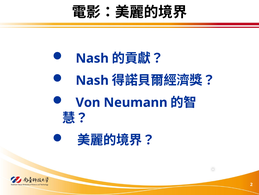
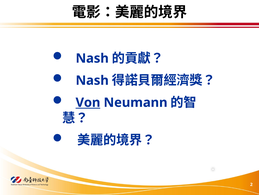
Von underline: none -> present (88, 102)
